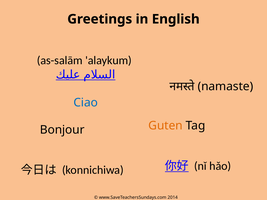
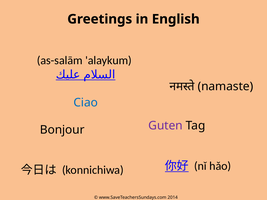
Guten colour: orange -> purple (166, 126)
